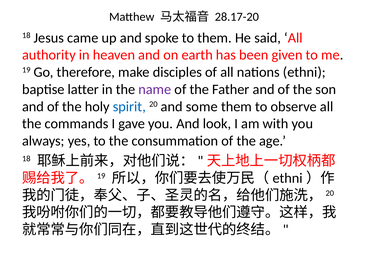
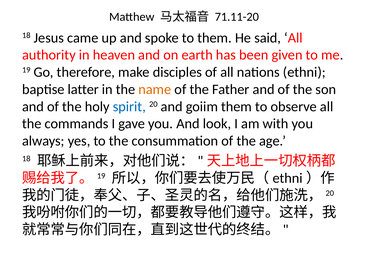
28.17-20: 28.17-20 -> 71.11-20 (237, 17)
name colour: purple -> orange (155, 89)
some: some -> goiim (202, 107)
